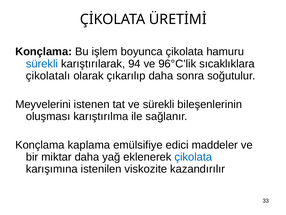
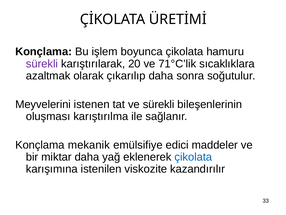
sürekli colour: blue -> purple (42, 64)
94: 94 -> 20 (134, 64)
96°C’lik: 96°C’lik -> 71°C’lik (177, 64)
çikolatalı: çikolatalı -> azaltmak (48, 76)
kaplama: kaplama -> mekanik (89, 145)
